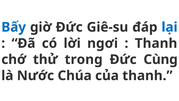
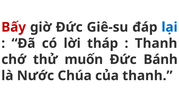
Bấy colour: blue -> red (14, 27)
ngơi: ngơi -> tháp (103, 43)
trong: trong -> muốn (84, 59)
Cùng: Cùng -> Bánh (161, 59)
